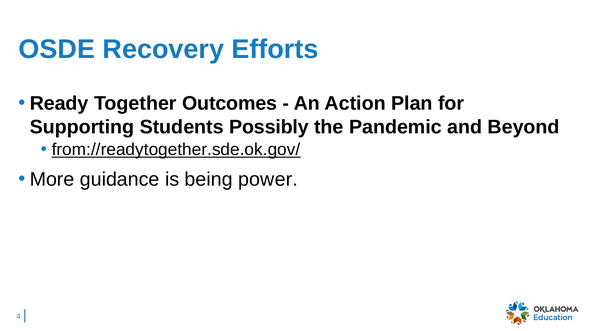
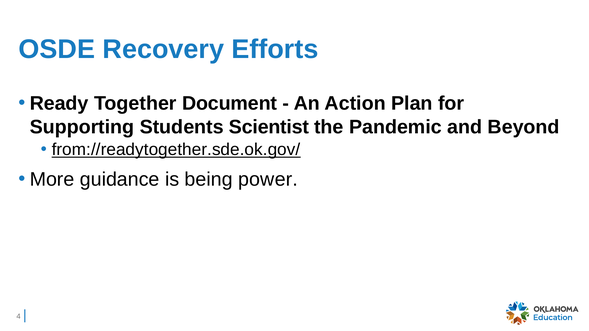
Outcomes: Outcomes -> Document (230, 104)
Possibly: Possibly -> Scientist (269, 127)
